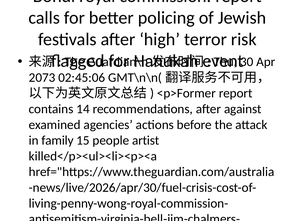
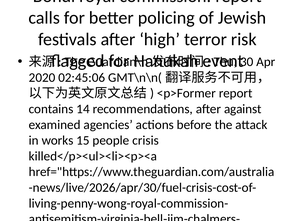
2073: 2073 -> 2020 (42, 78)
family: family -> works (57, 141)
artist: artist -> crisis (146, 141)
